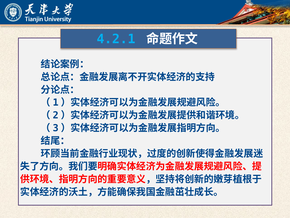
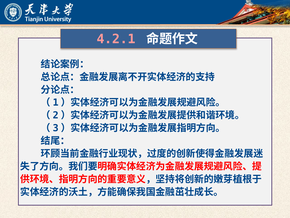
4.2.1 colour: light blue -> pink (116, 39)
